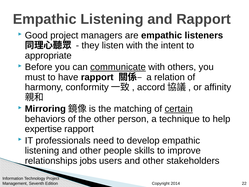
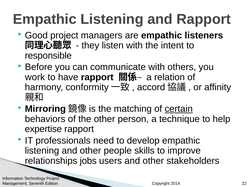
appropriate: appropriate -> responsible (48, 55)
communicate underline: present -> none (118, 67)
must: must -> work (35, 77)
